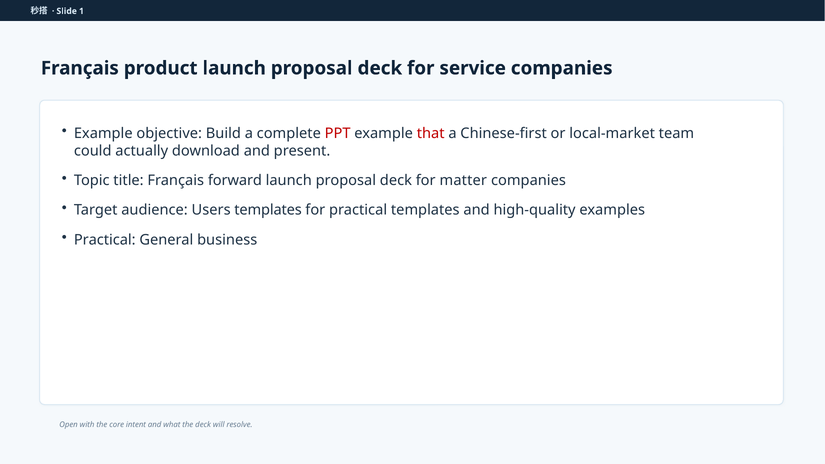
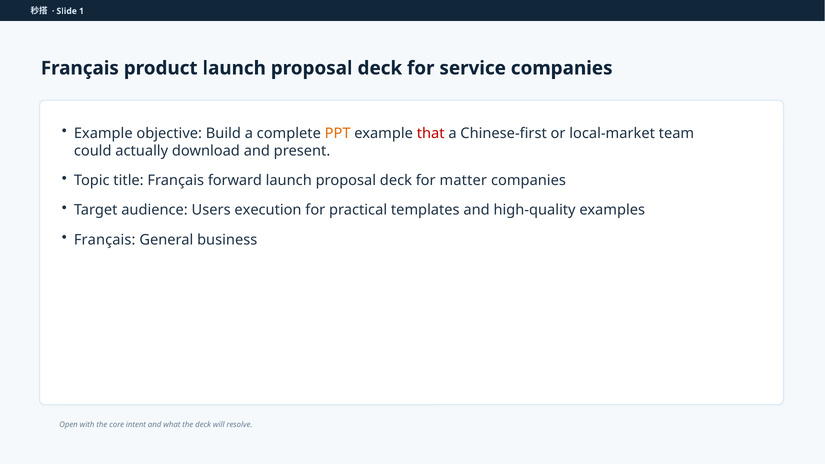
PPT colour: red -> orange (338, 134)
Users templates: templates -> execution (268, 210)
Practical: Practical -> Français (105, 240)
